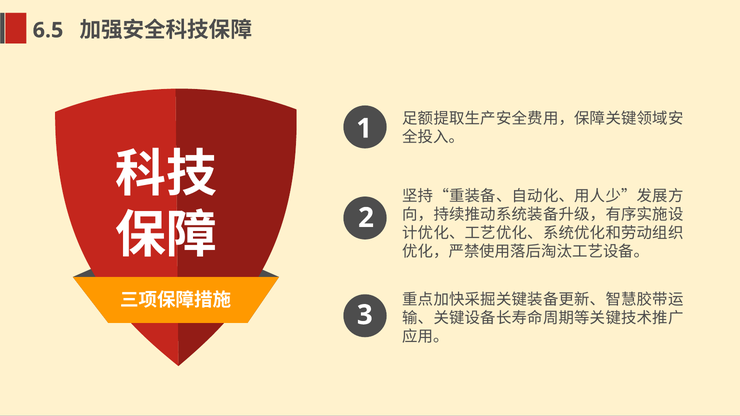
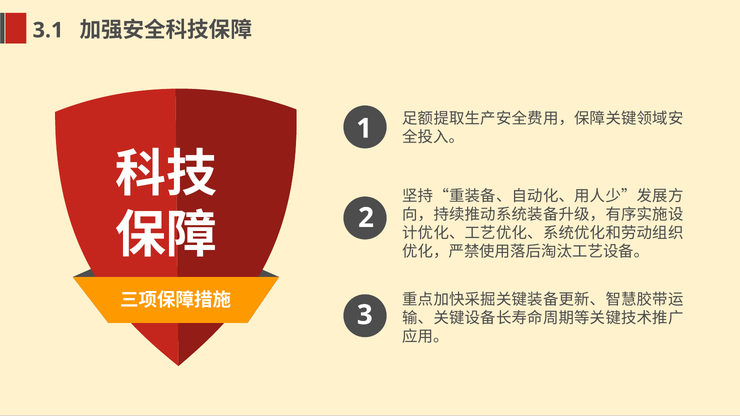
6.5: 6.5 -> 3.1 (48, 30)
